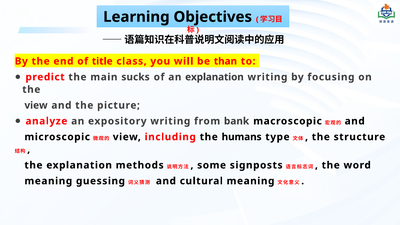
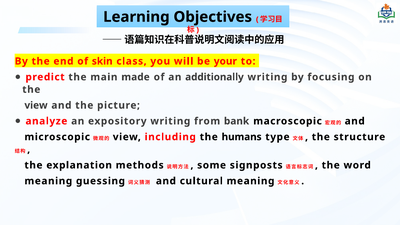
title: title -> skin (102, 61)
than: than -> your (225, 61)
sucks: sucks -> made (136, 77)
an explanation: explanation -> additionally (214, 77)
